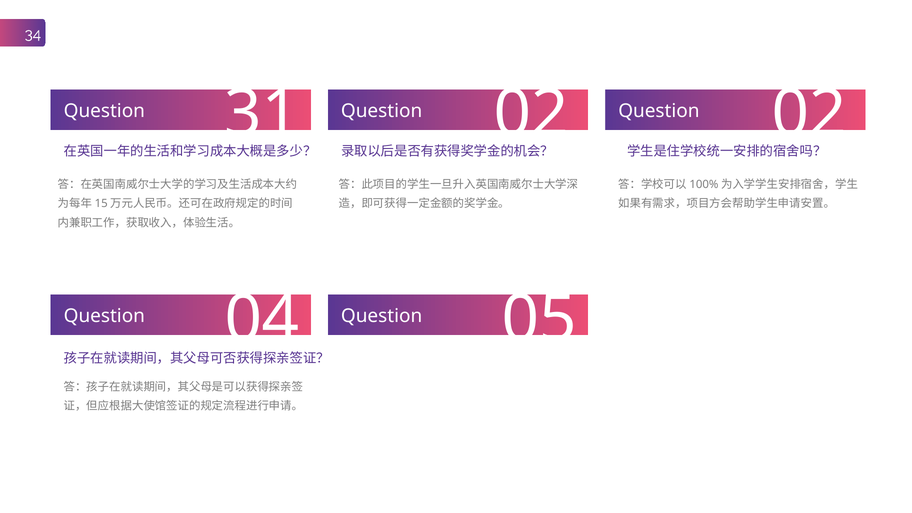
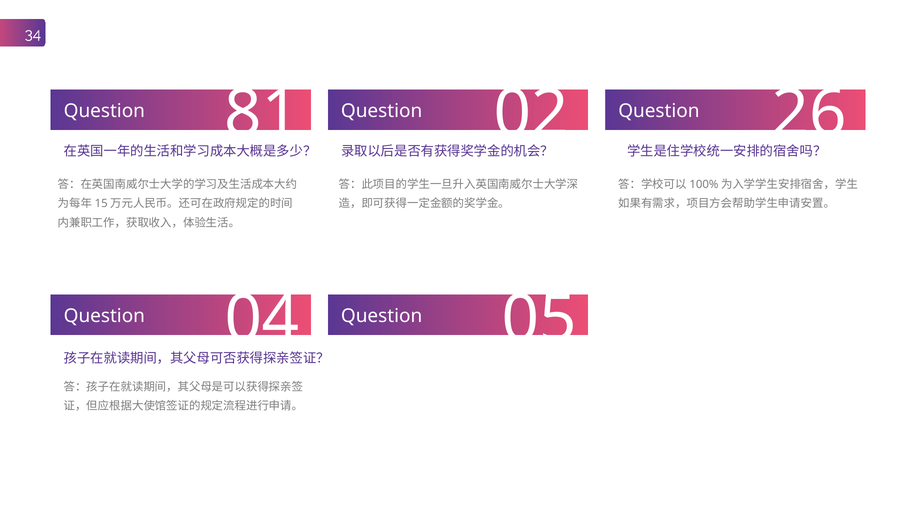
02 02: 02 -> 26 (809, 114)
31: 31 -> 81 (262, 114)
